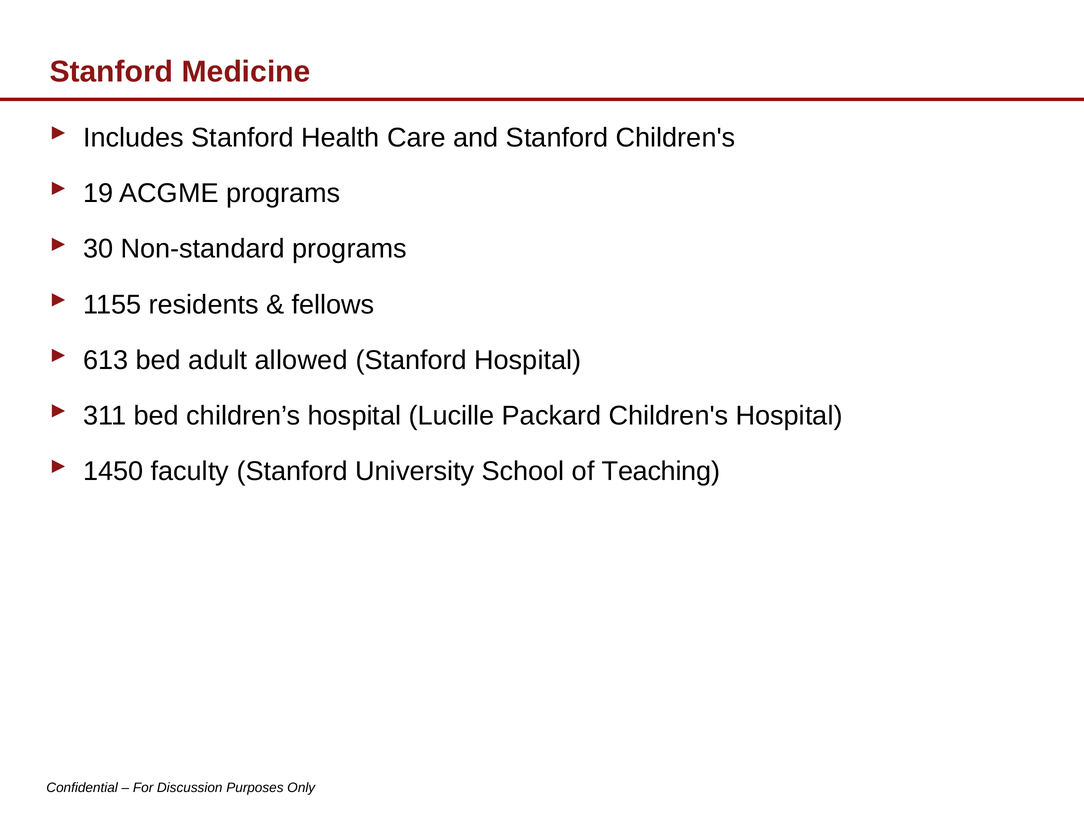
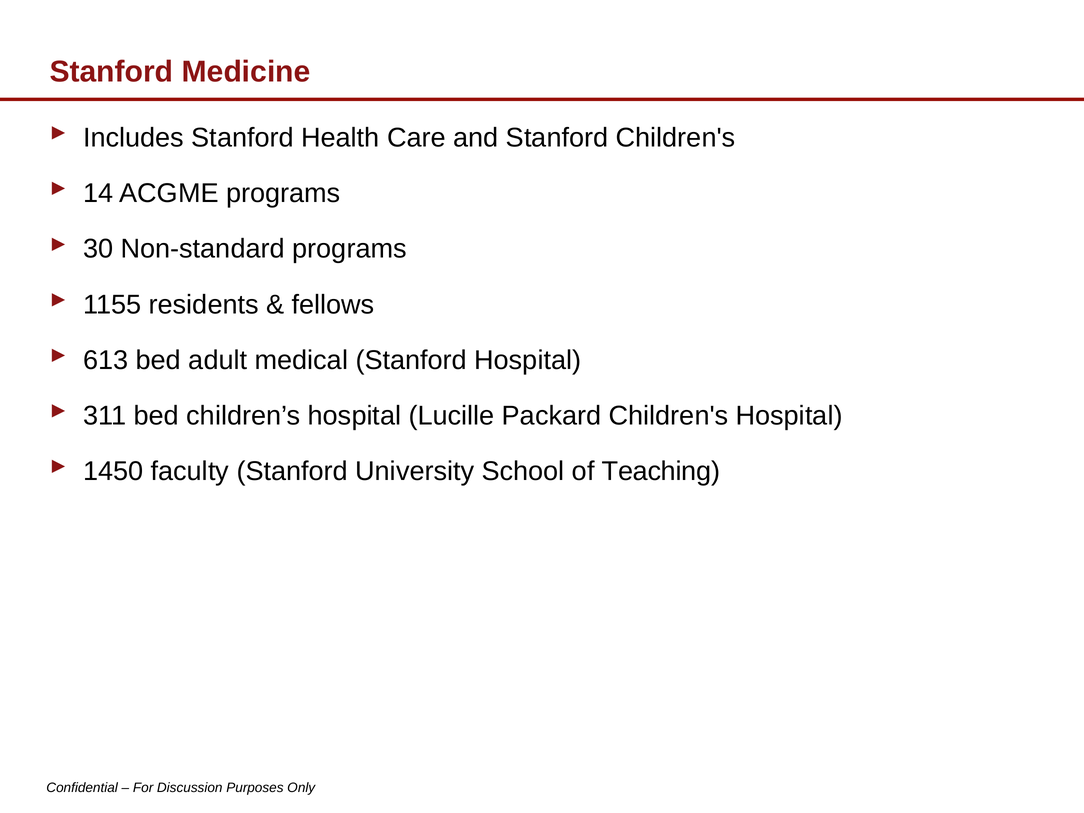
19: 19 -> 14 (98, 193)
allowed: allowed -> medical (301, 360)
